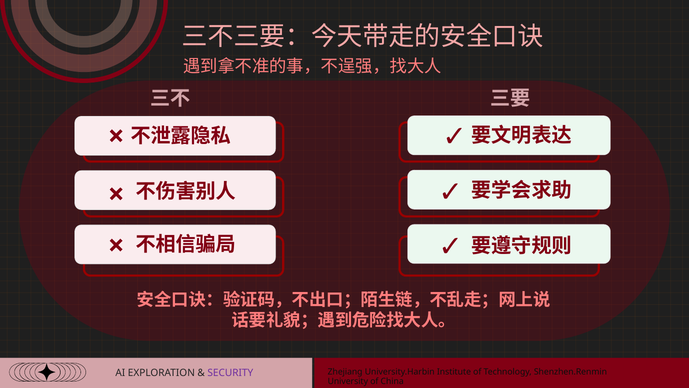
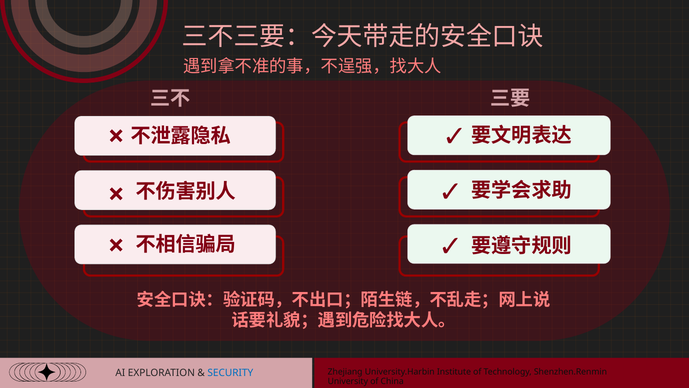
SECURITY colour: purple -> blue (230, 373)
